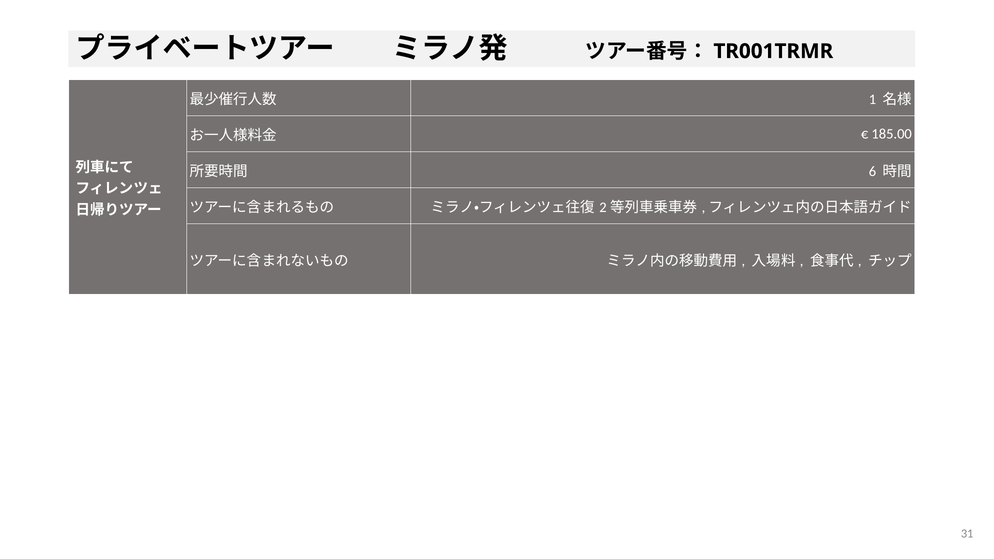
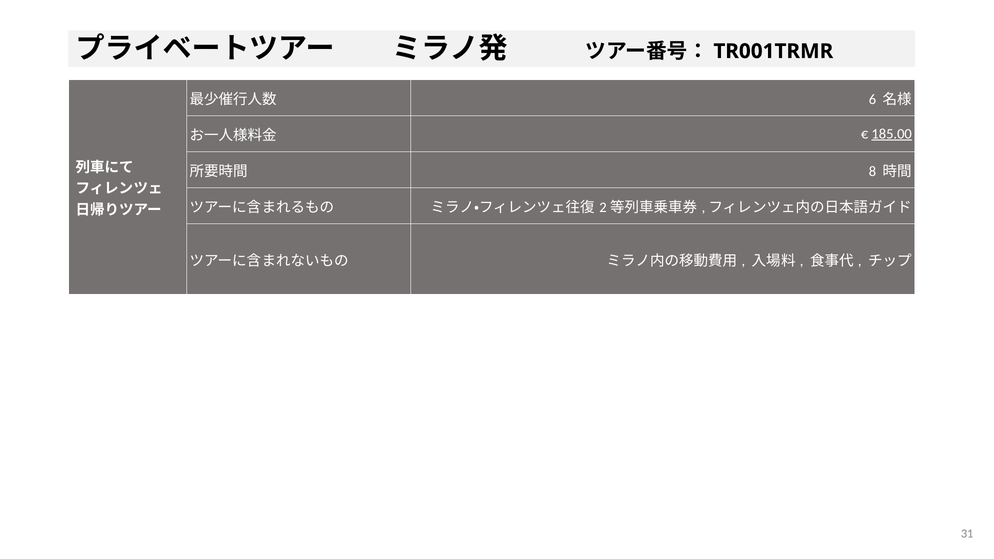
1: 1 -> 6 (872, 99)
185.00 underline: none -> present (892, 134)
6: 6 -> 8 (872, 171)
